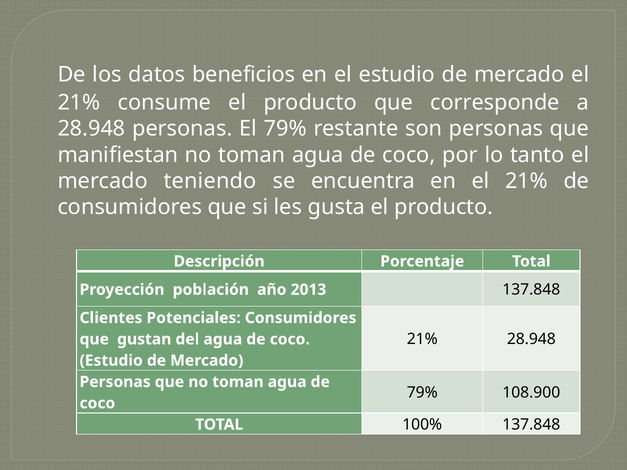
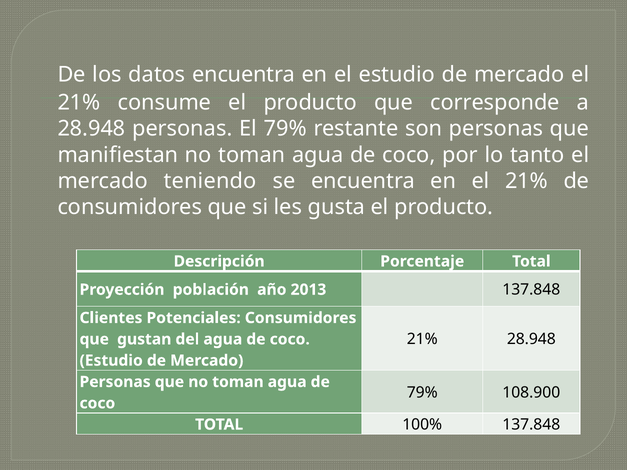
datos beneficios: beneficios -> encuentra (244, 75)
